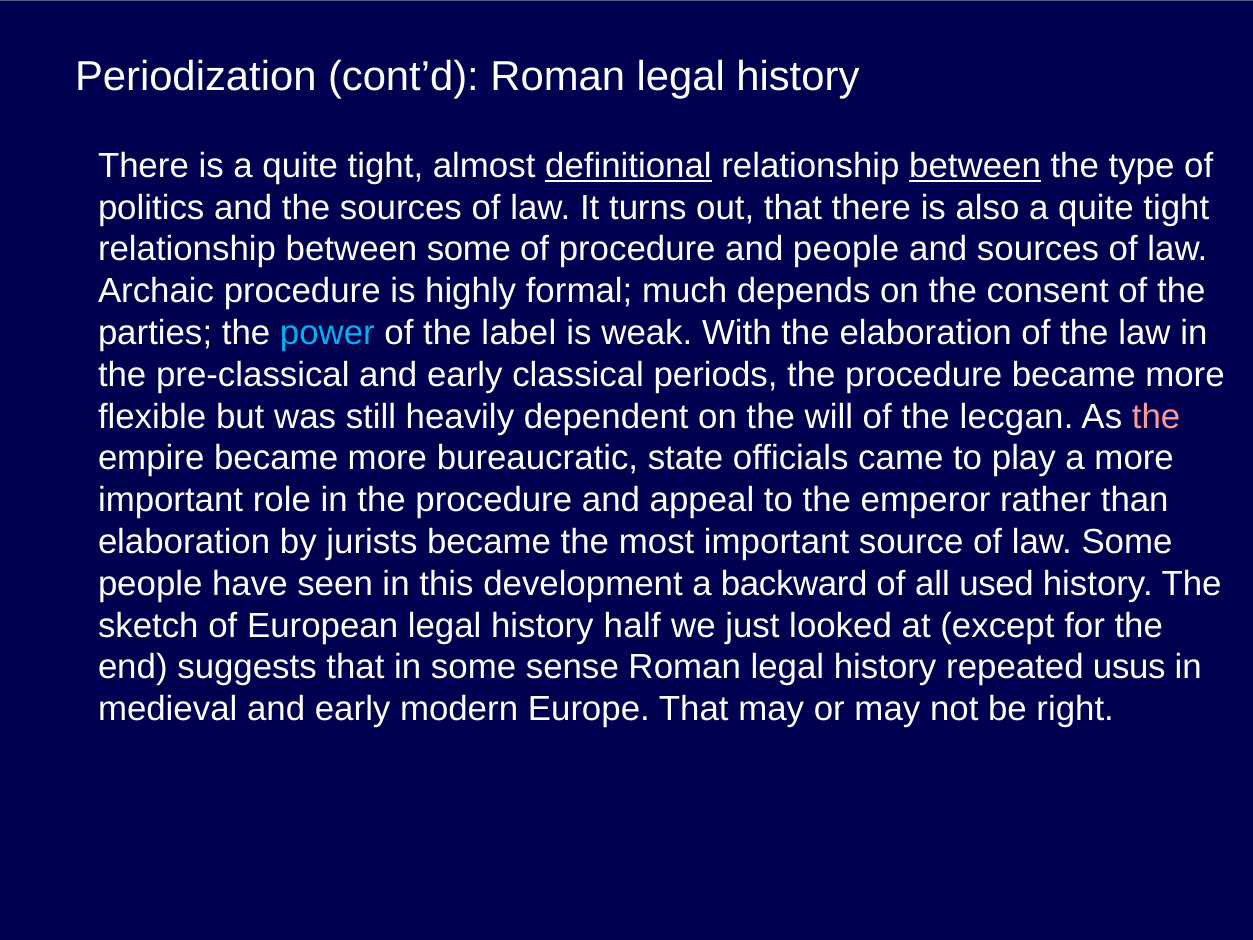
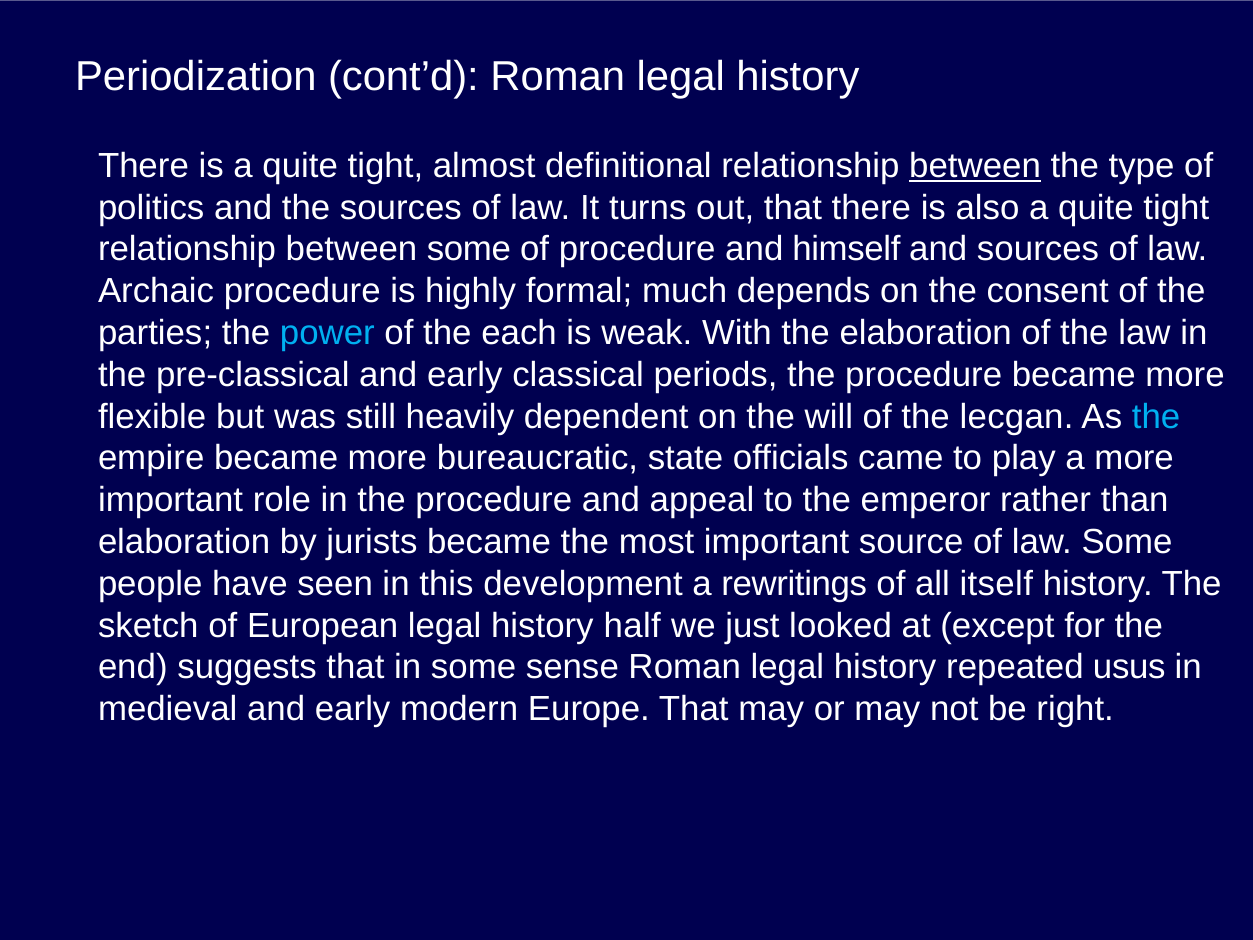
definitional underline: present -> none (628, 166)
and people: people -> himself (846, 249)
label: label -> each (519, 333)
the colour: pink -> light blue (1156, 417)
backward: backward -> rewritings (794, 584)
used: used -> itself (996, 584)
